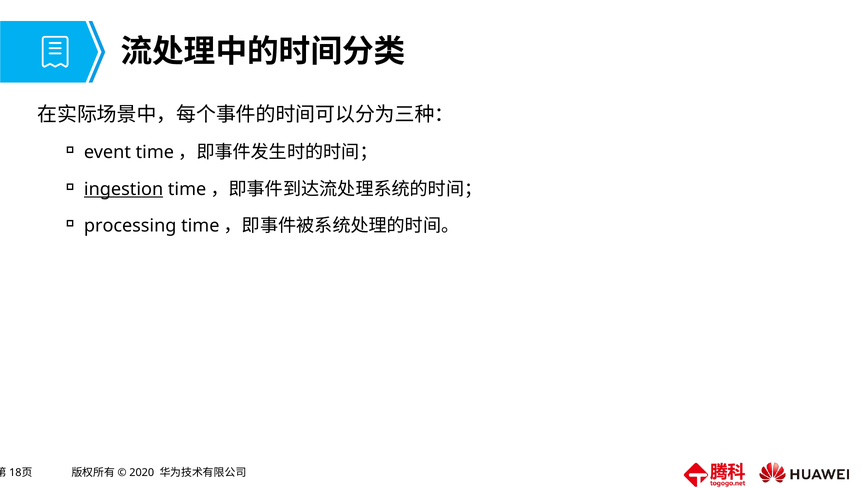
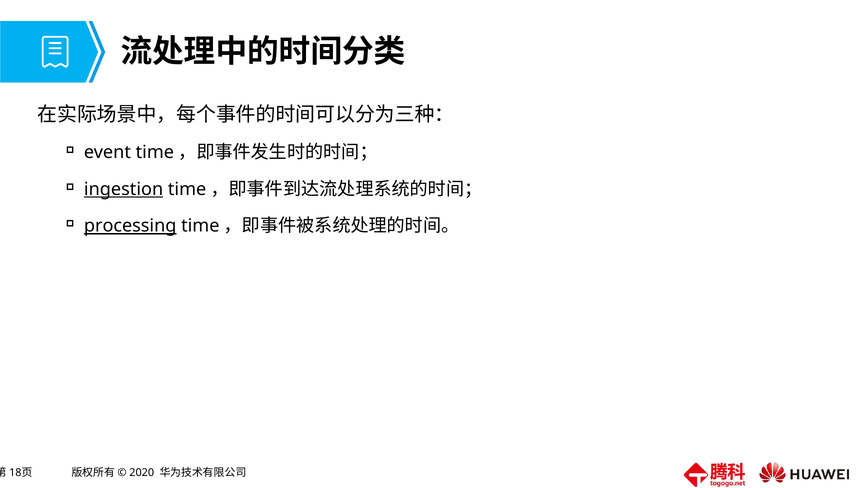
processing underline: none -> present (130, 226)
